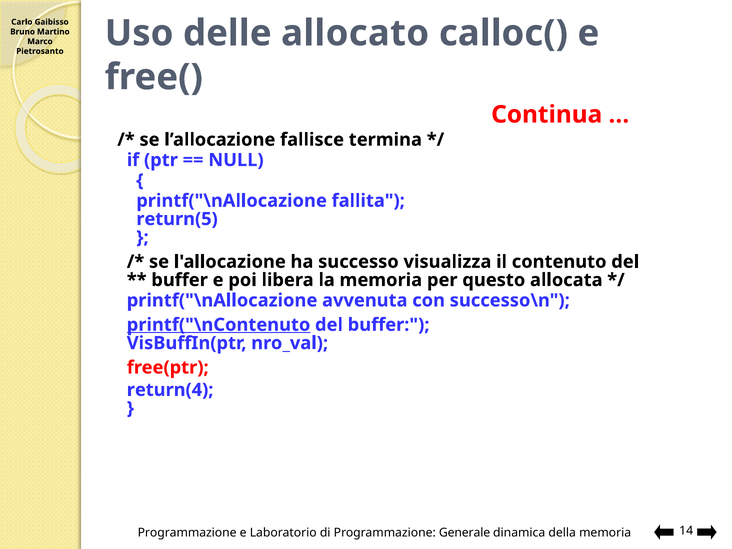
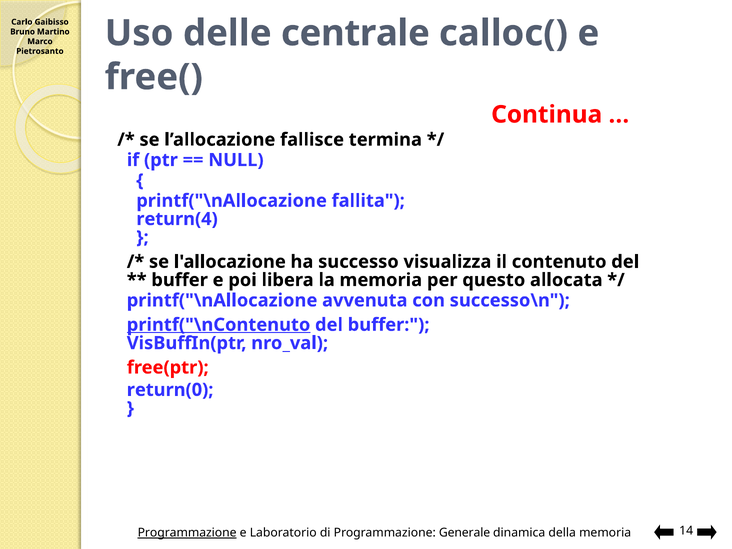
allocato: allocato -> centrale (355, 33)
return(5: return(5 -> return(4 (177, 219)
return(4: return(4 -> return(0 (170, 390)
Programmazione underline: none -> present (187, 533)
